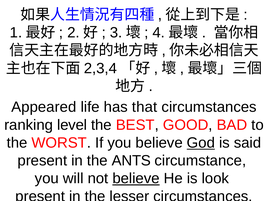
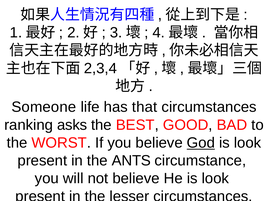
Appeared: Appeared -> Someone (44, 107)
level: level -> asks (72, 125)
said: said -> look (248, 143)
believe underline: present -> none (136, 178)
